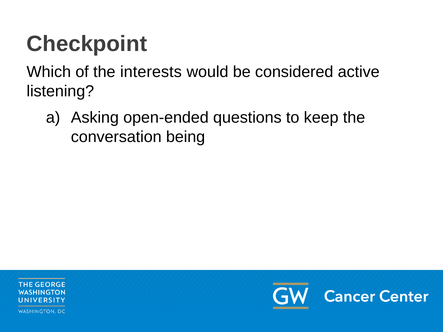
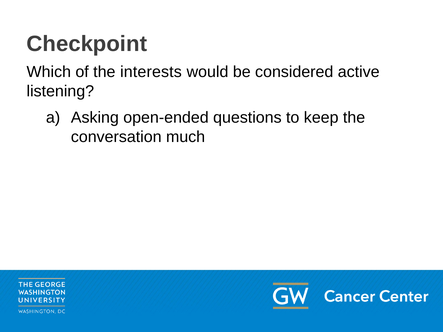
being: being -> much (186, 137)
